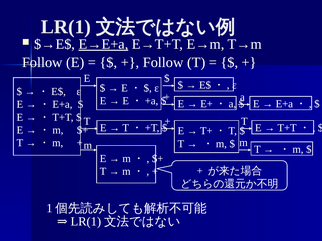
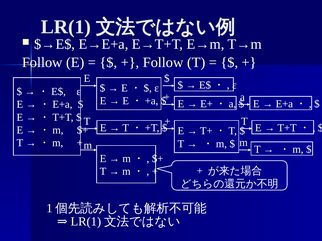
E→E+a underline: present -> none (103, 44)
